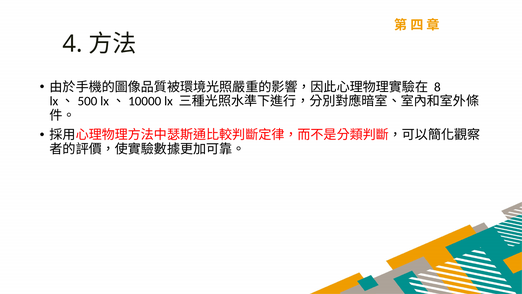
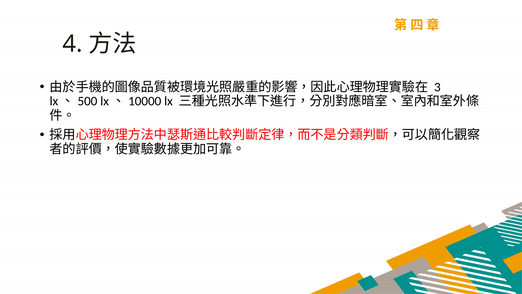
8: 8 -> 3 (437, 87)
